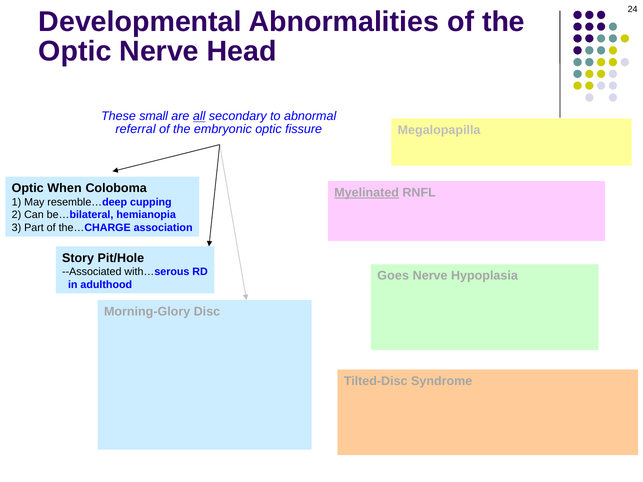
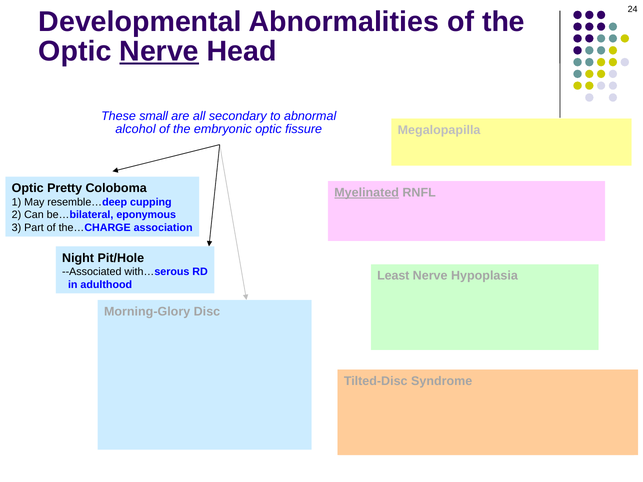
Nerve underline: none -> present (159, 51)
all underline: present -> none (199, 116)
referral: referral -> alcohol (136, 129)
When: When -> Pretty (65, 188)
be…bilateral hemianopia: hemianopia -> eponymous (146, 215)
Story: Story -> Night (78, 258)
Goes: Goes -> Least (393, 276)
